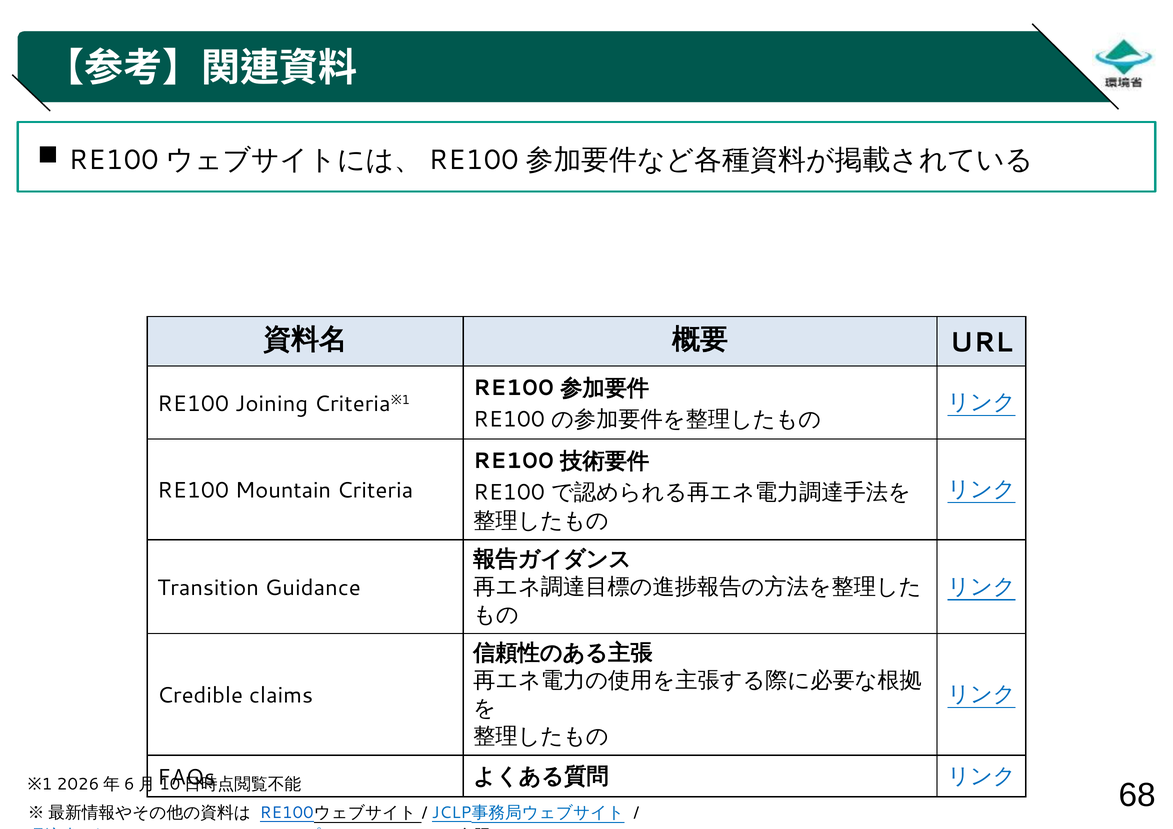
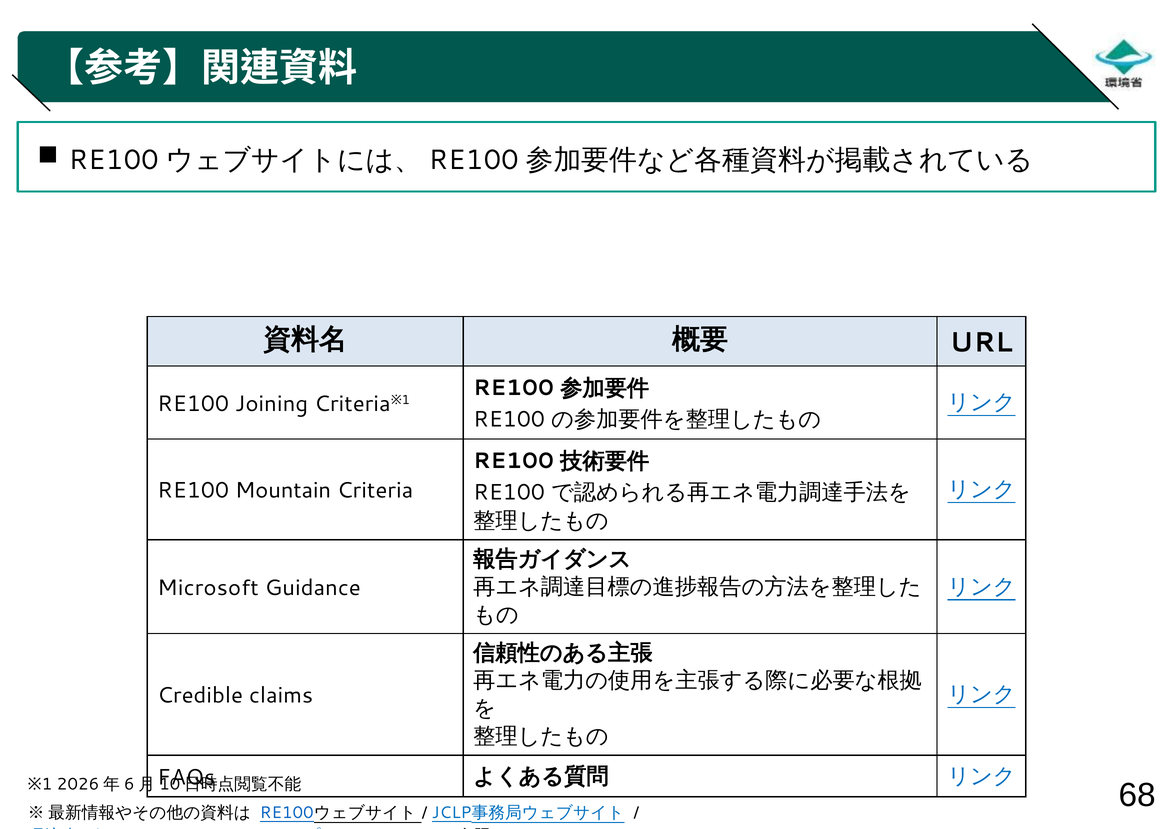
Transition: Transition -> Microsoft (208, 588)
